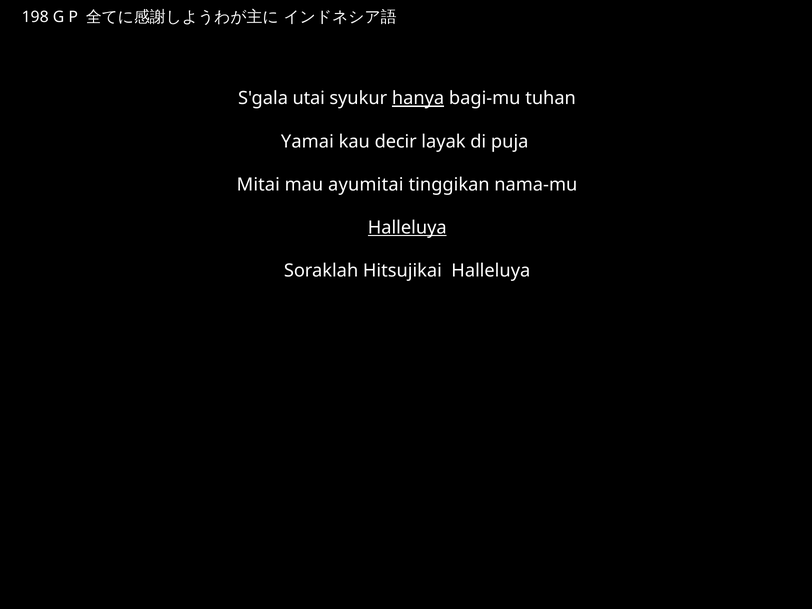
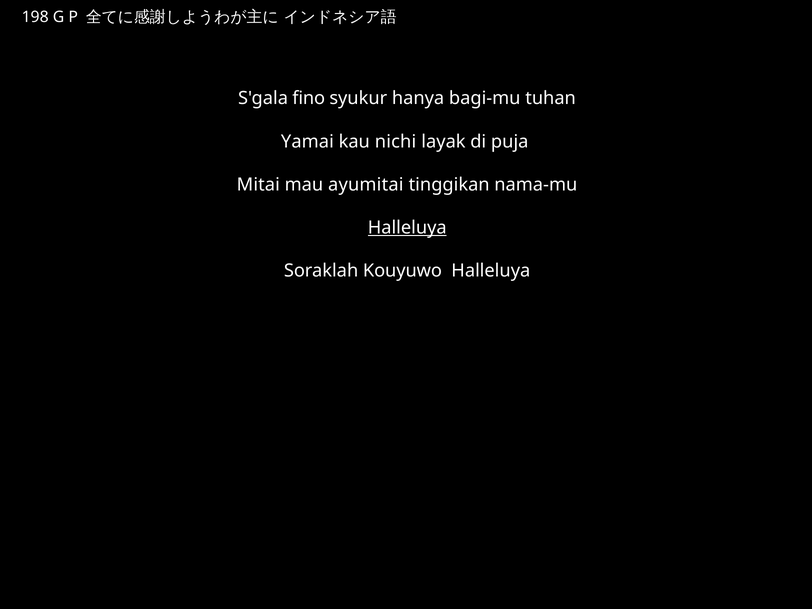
utai: utai -> fino (309, 98)
hanya underline: present -> none (418, 98)
decir: decir -> nichi (396, 141)
Hitsujikai: Hitsujikai -> Kouyuwo (402, 271)
